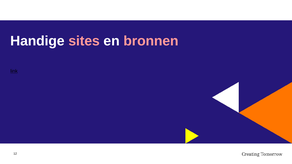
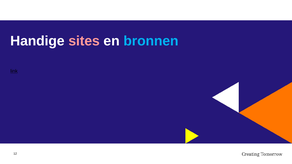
bronnen colour: pink -> light blue (151, 41)
